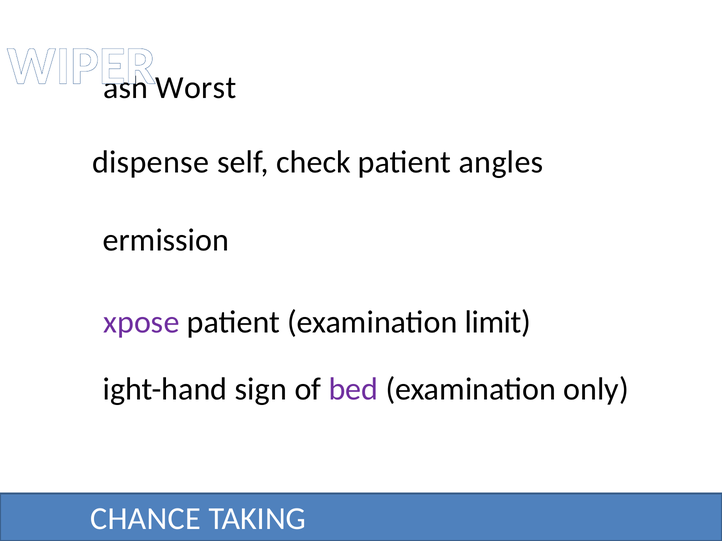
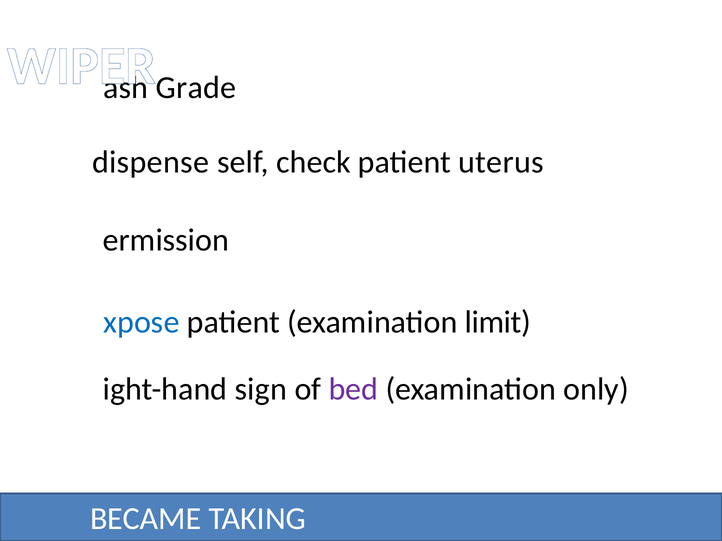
Worst: Worst -> Grade (196, 88)
angles: angles -> uterus (501, 163)
xpose colour: purple -> blue (141, 322)
CHANCE: CHANCE -> BECAME (146, 519)
